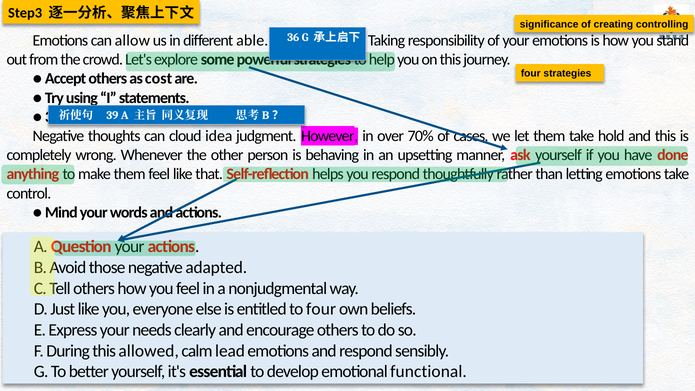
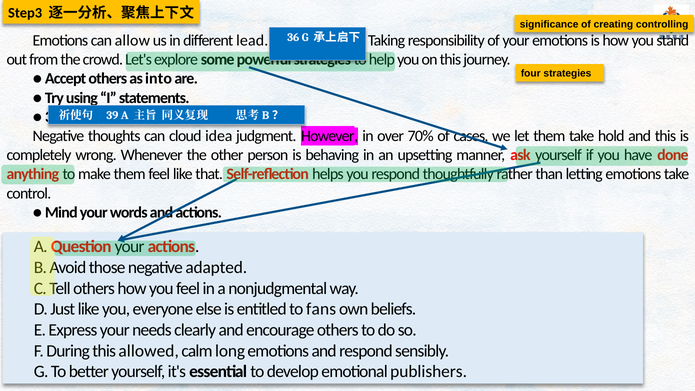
able: able -> lead (252, 40)
cost: cost -> into (159, 79)
to four: four -> fans (321, 309)
lead: lead -> long (230, 351)
functional: functional -> publishers (429, 372)
